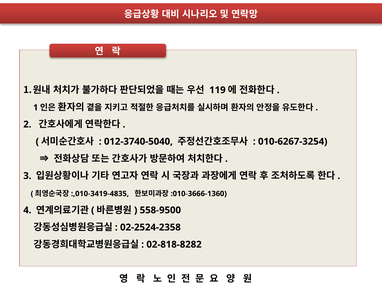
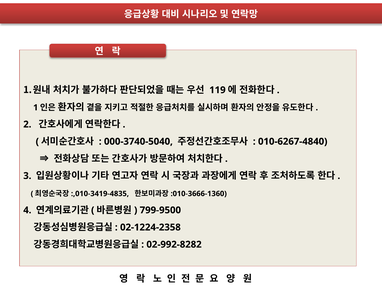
012-3740-5040: 012-3740-5040 -> 000-3740-5040 (138, 142)
010-6267-3254: 010-6267-3254 -> 010-6267-4840 (293, 142)
558-9500: 558-9500 -> 799-9500 (160, 211)
02-2524-2358: 02-2524-2358 -> 02-1224-2358 (150, 228)
02-818-8282: 02-818-8282 -> 02-992-8282 (174, 245)
